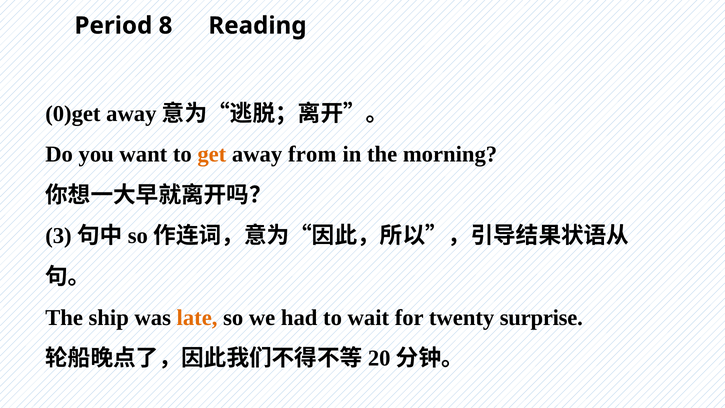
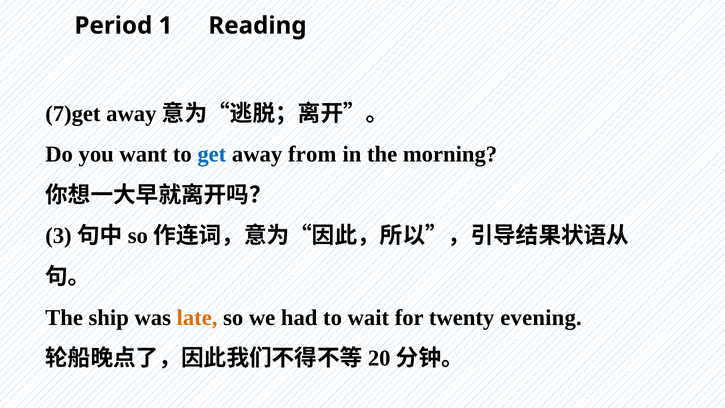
8: 8 -> 1 (166, 26)
0)get: 0)get -> 7)get (73, 114)
get colour: orange -> blue (212, 154)
surprise: surprise -> evening (541, 317)
